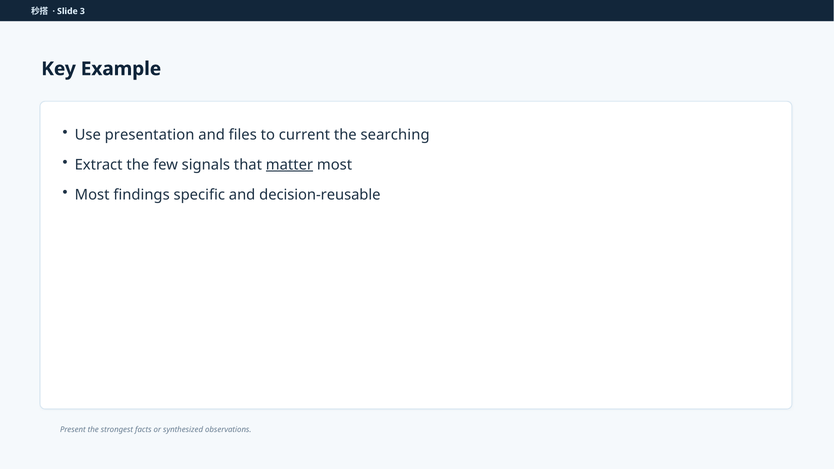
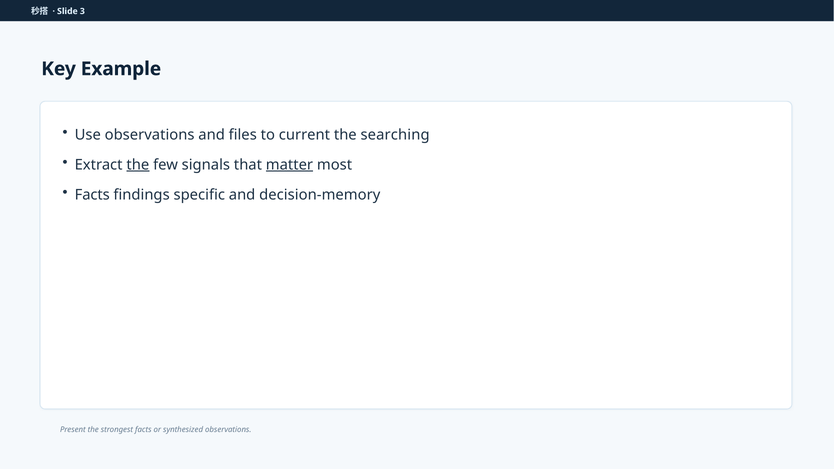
Use presentation: presentation -> observations (150, 135)
the underline: none -> present (138, 165)
Most: Most -> Facts (92, 195)
decision-reusable: decision-reusable -> decision-memory (320, 195)
